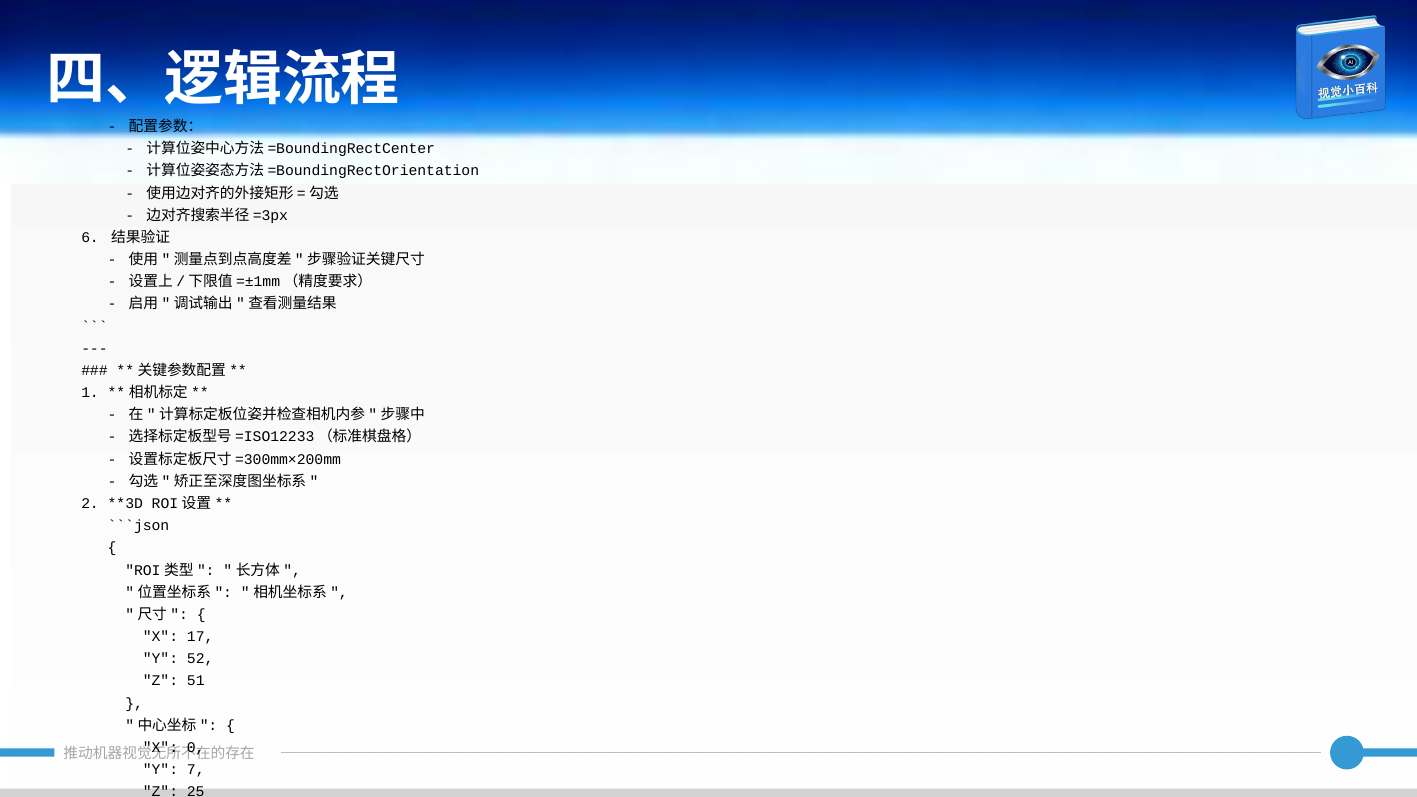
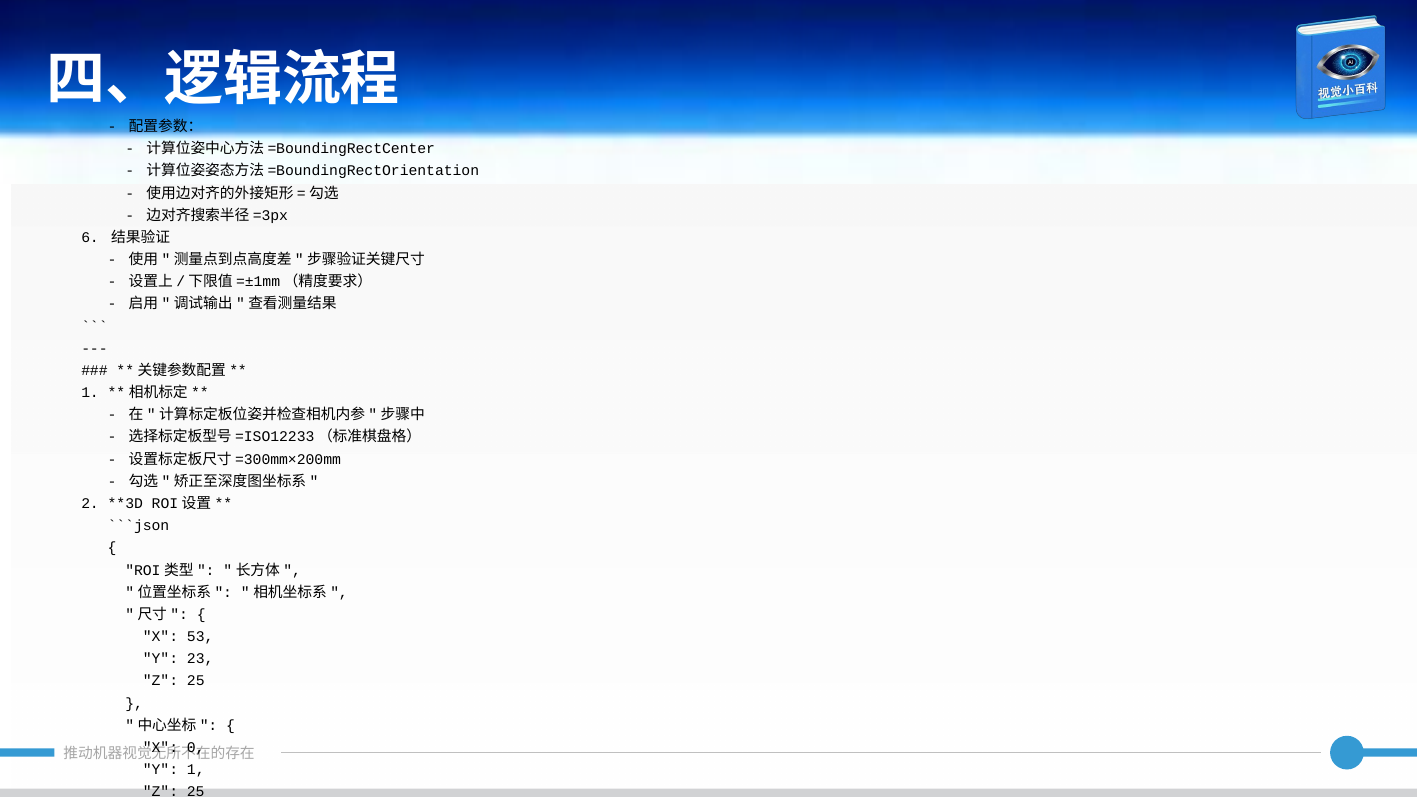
17: 17 -> 53 (200, 637)
52: 52 -> 23 (200, 659)
51: 51 -> 25 (196, 681)
Y 7: 7 -> 1 (196, 770)
